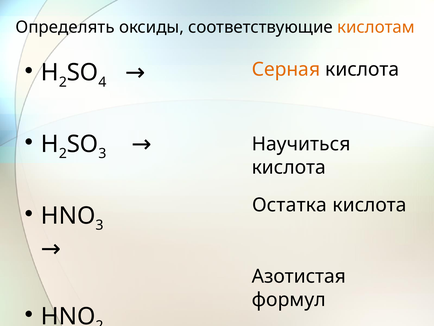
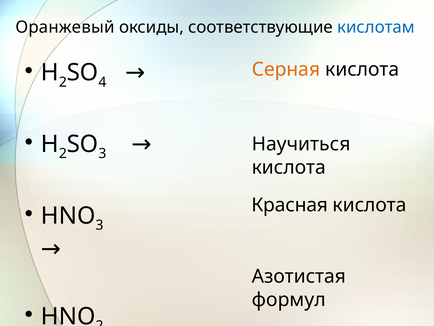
Определять: Определять -> Оранжевый (65, 27)
кислотам colour: orange -> blue (376, 27)
Остатка: Остатка -> Красная (290, 205)
